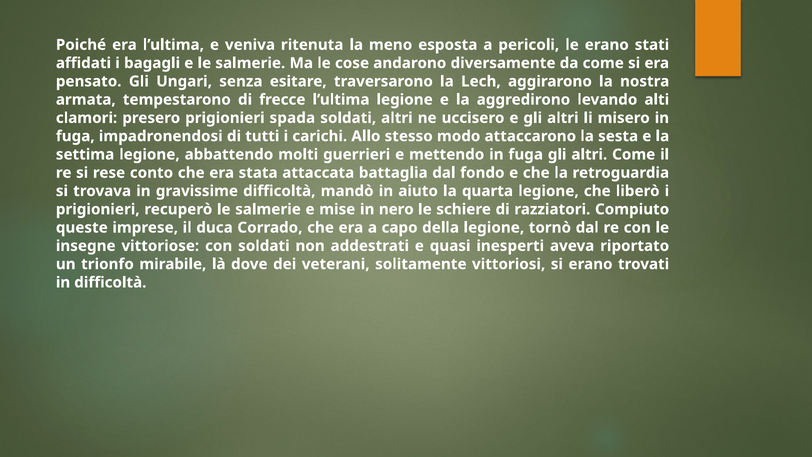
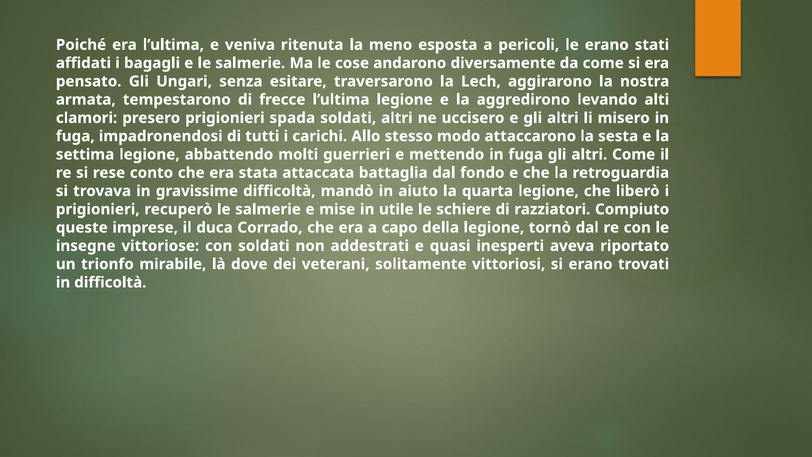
nero: nero -> utile (396, 209)
